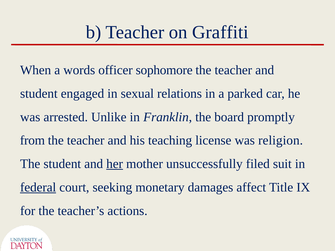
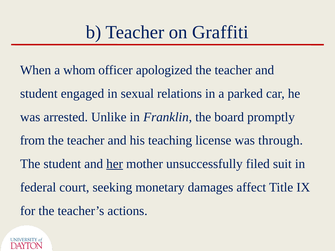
words: words -> whom (79, 70)
sophomore: sophomore -> apologized (164, 70)
religion: religion -> through (281, 141)
federal underline: present -> none (38, 187)
